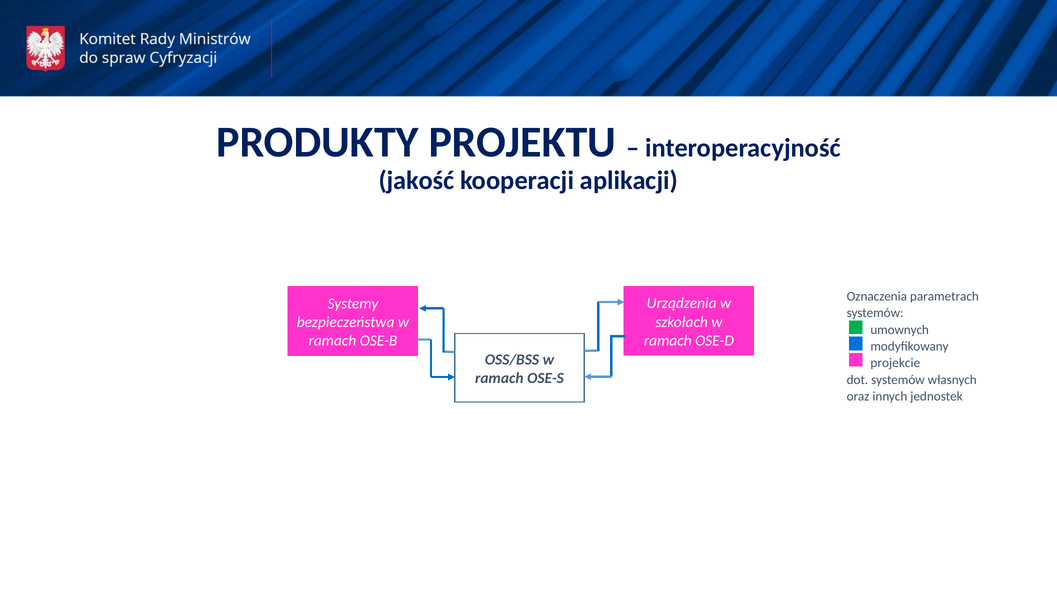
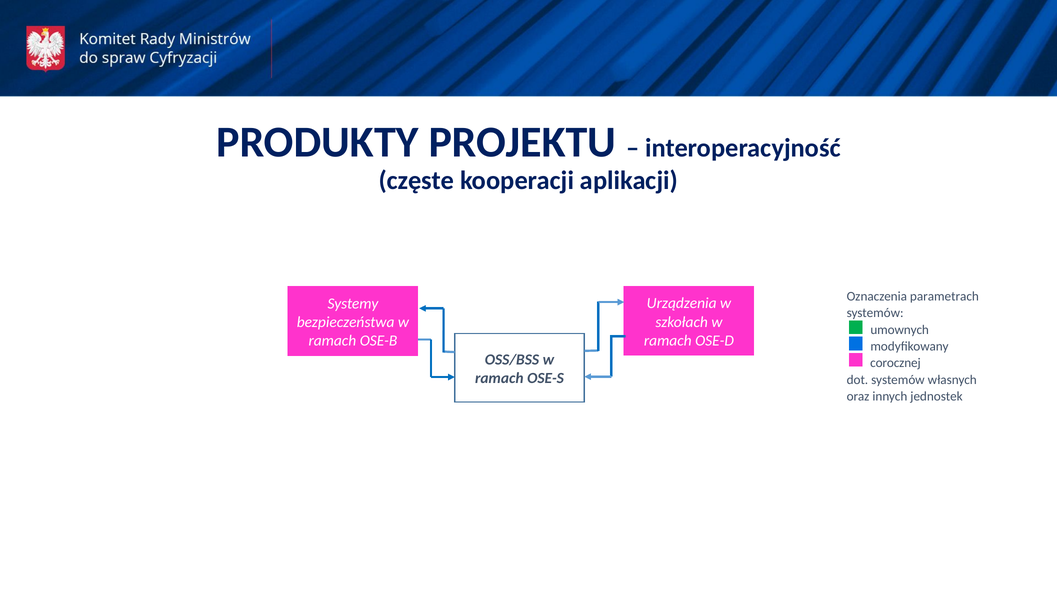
jakość: jakość -> częste (416, 180)
projekcie: projekcie -> corocznej (895, 363)
